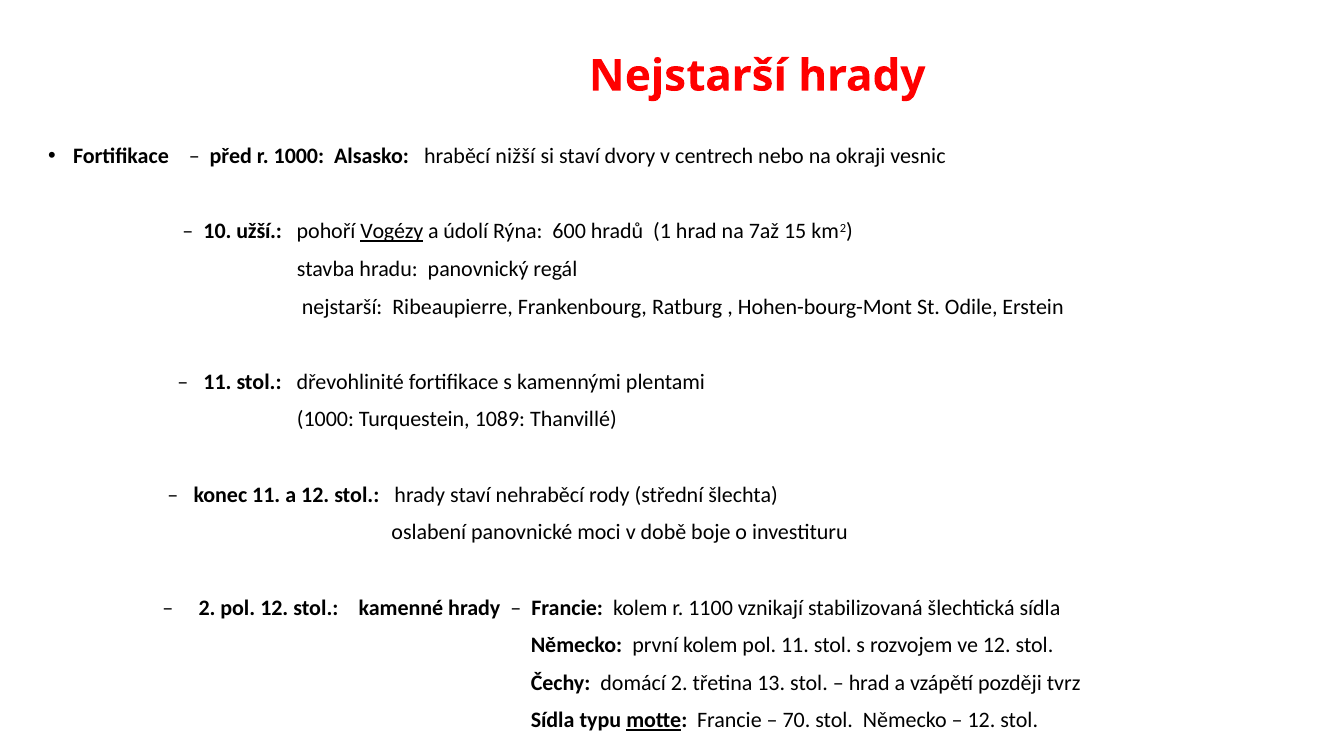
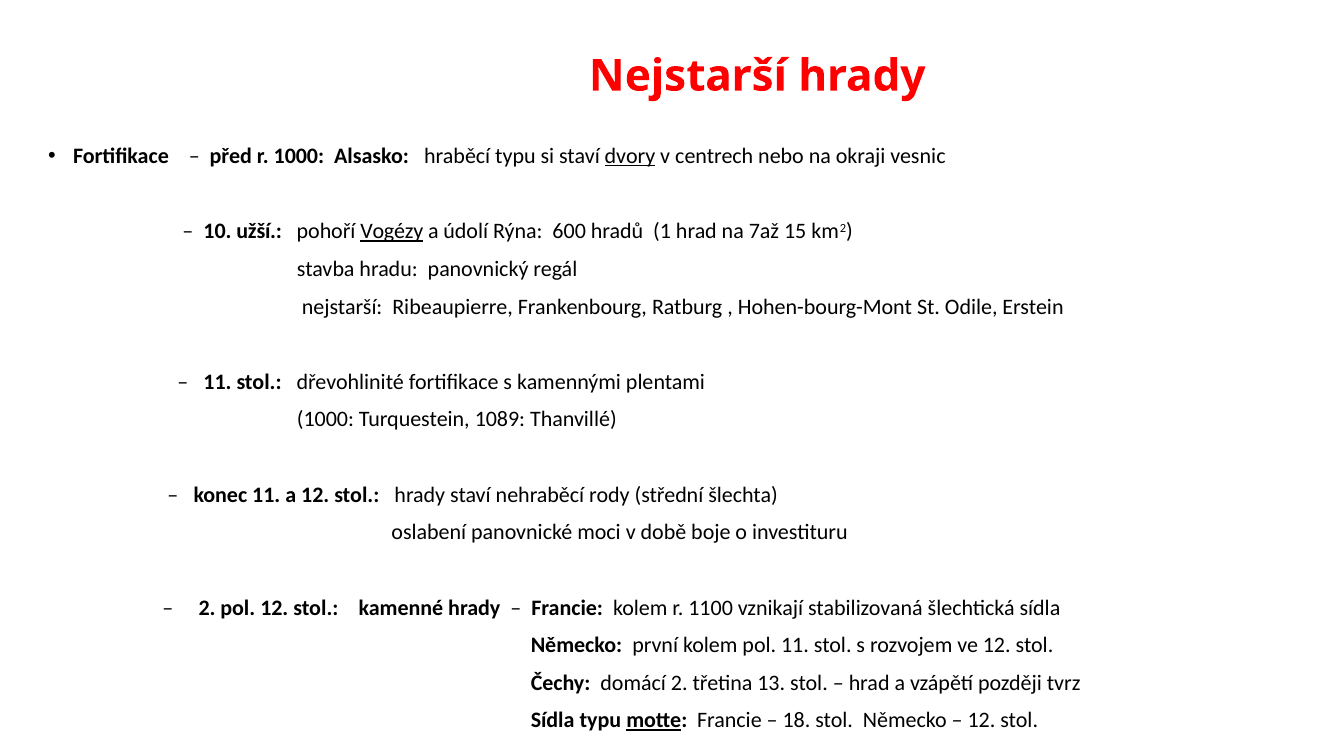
hraběcí nižší: nižší -> typu (515, 156)
dvory underline: none -> present (630, 156)
70: 70 -> 18 (796, 720)
